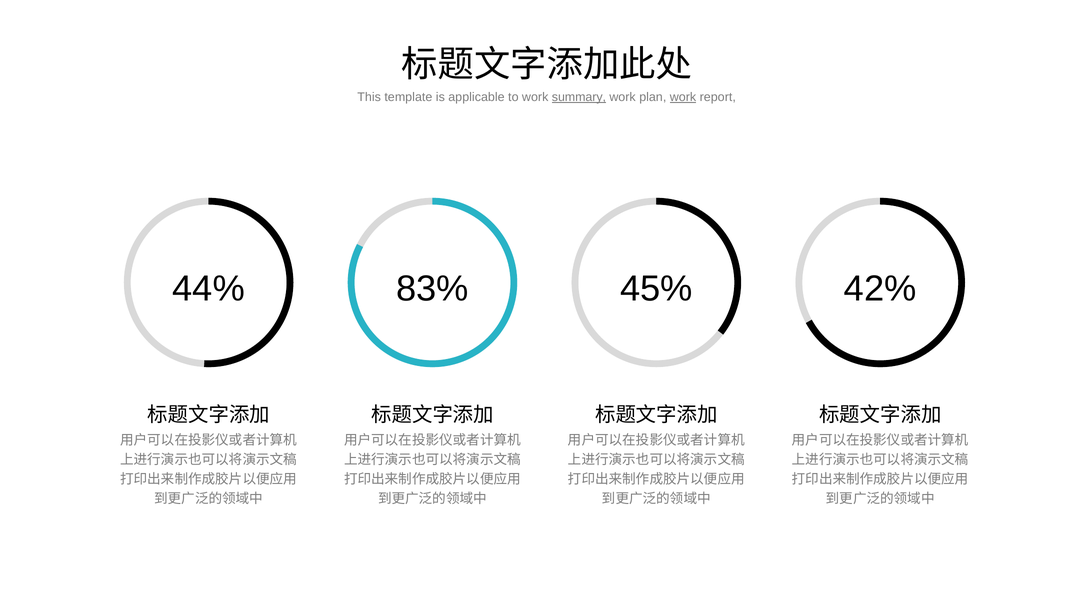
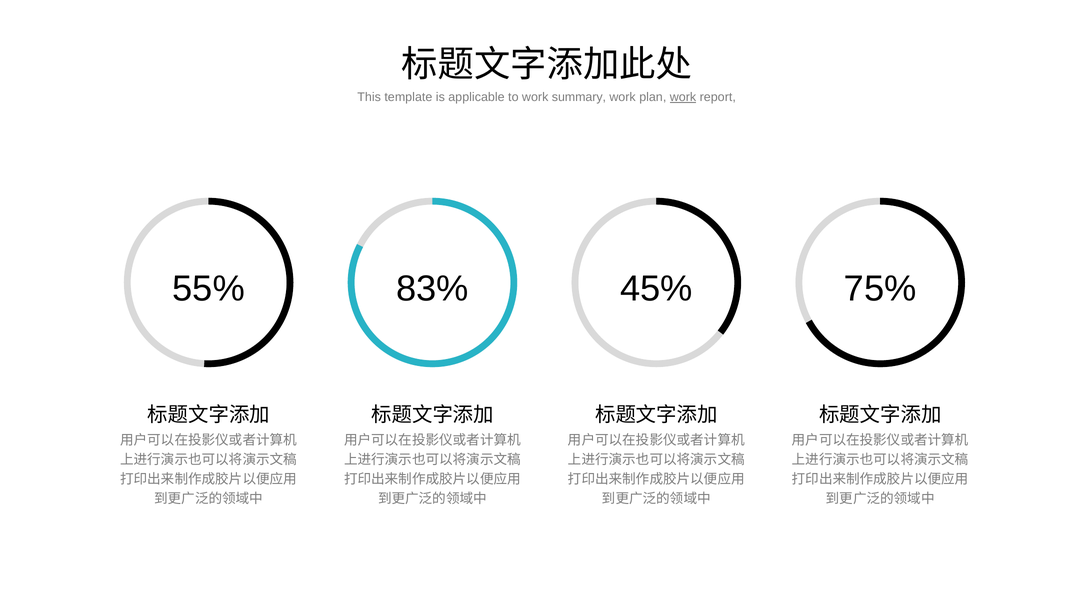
summary underline: present -> none (579, 97)
44%: 44% -> 55% (209, 289)
42%: 42% -> 75% (880, 289)
